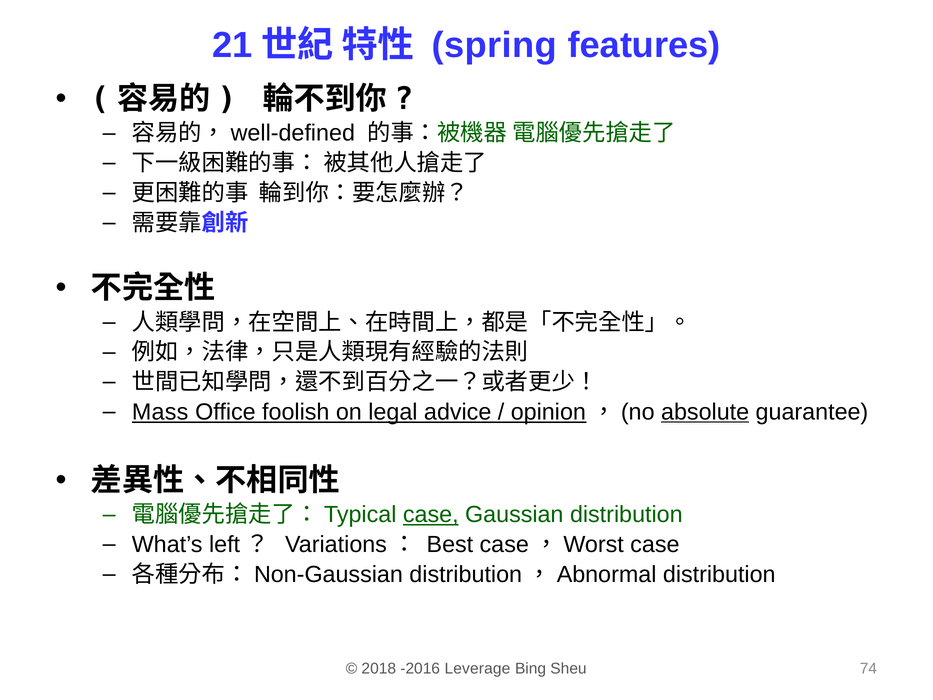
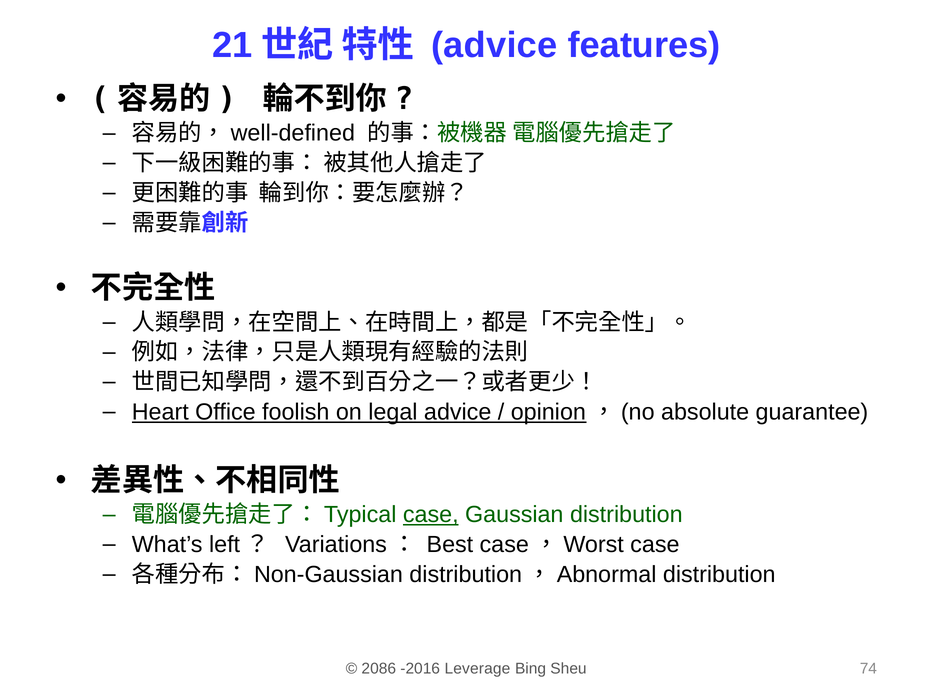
spring: spring -> advice (494, 45)
Mass: Mass -> Heart (160, 412)
absolute underline: present -> none (705, 412)
2018: 2018 -> 2086 (379, 668)
